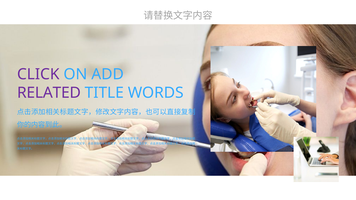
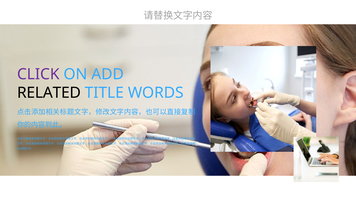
RELATED colour: purple -> black (49, 93)
